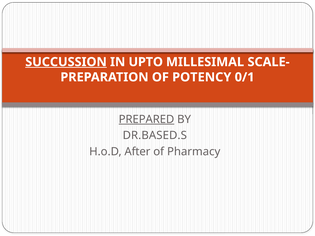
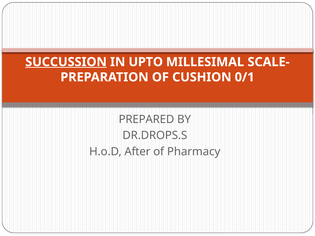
POTENCY: POTENCY -> CUSHION (202, 77)
PREPARED underline: present -> none (146, 119)
DR.BASED.S: DR.BASED.S -> DR.DROPS.S (155, 136)
